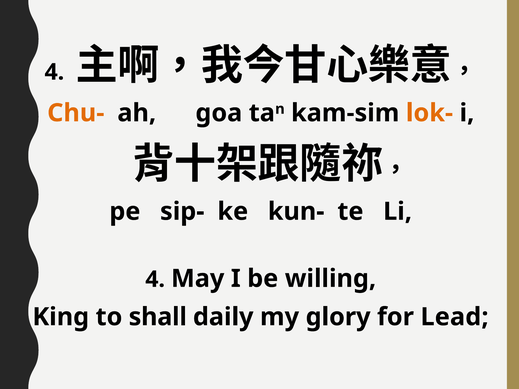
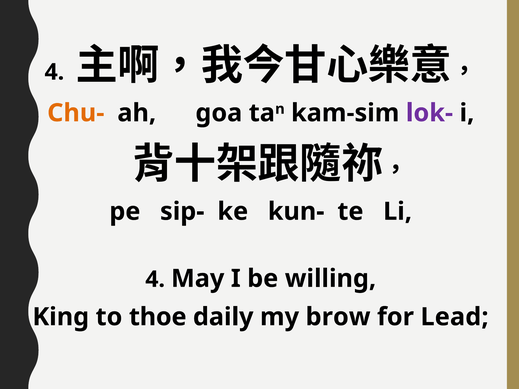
lok- colour: orange -> purple (429, 113)
shall: shall -> thoe (158, 317)
glory: glory -> brow (338, 317)
